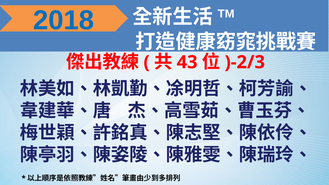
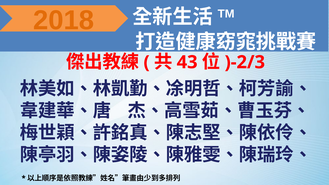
2018 colour: blue -> orange (64, 20)
